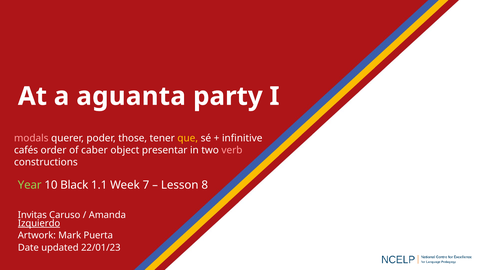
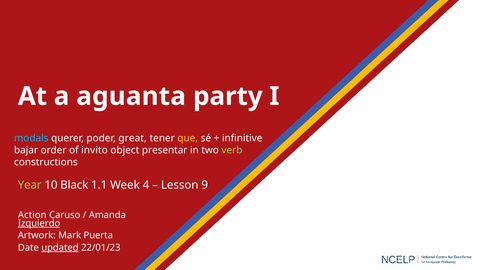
modals colour: pink -> light blue (31, 138)
those: those -> great (133, 138)
cafés: cafés -> bajar (26, 150)
caber: caber -> invito (94, 150)
verb colour: pink -> light green (232, 150)
7: 7 -> 4 (146, 185)
8: 8 -> 9 (205, 185)
Invitas: Invitas -> Action (32, 215)
updated underline: none -> present (60, 247)
